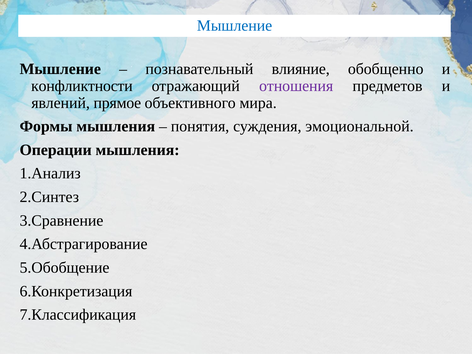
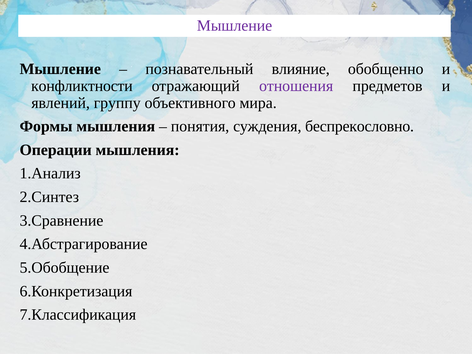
Мышление colour: blue -> purple (235, 26)
прямое: прямое -> группу (117, 103)
эмоциональной: эмоциональной -> беспрекословно (360, 126)
